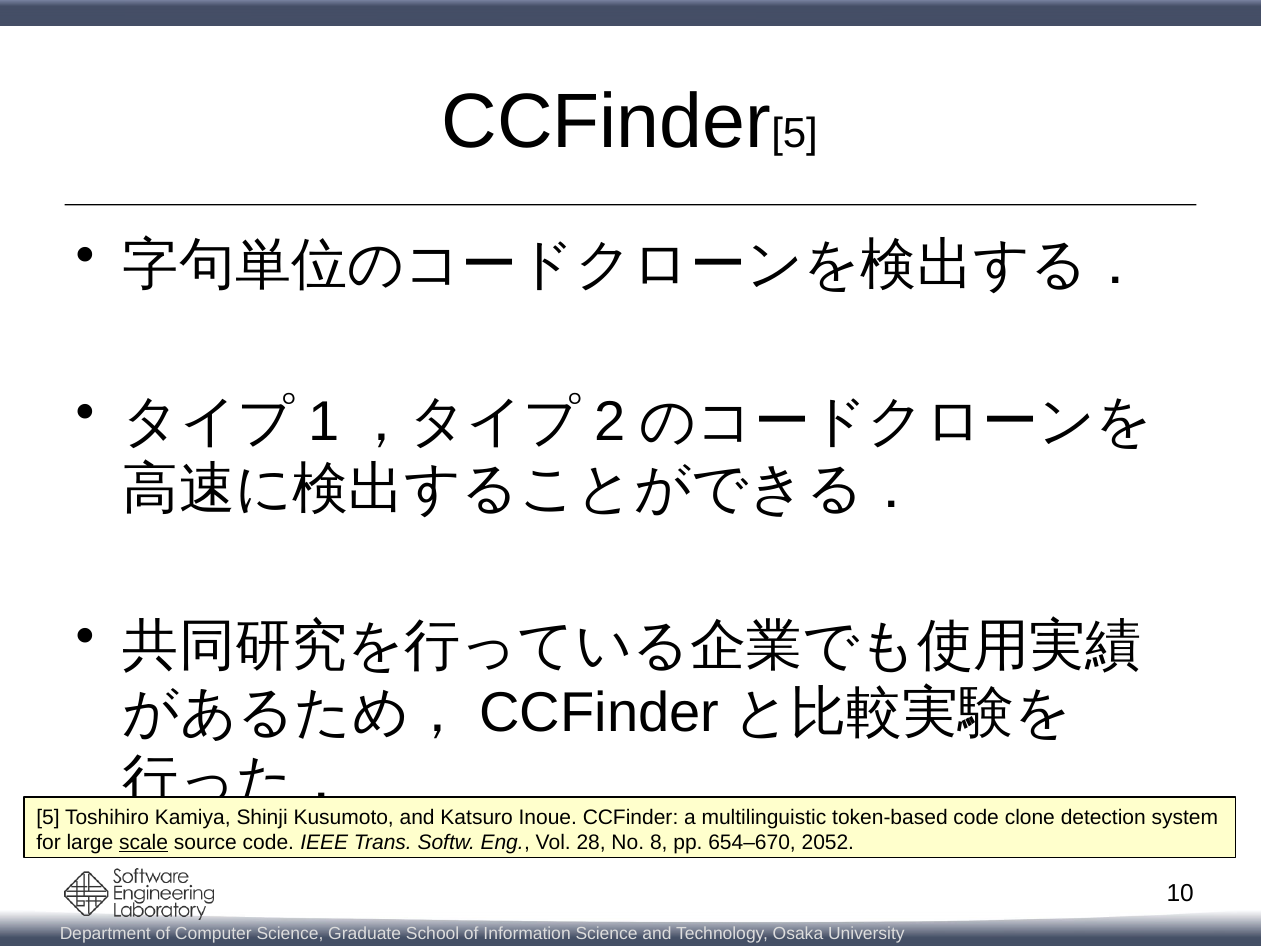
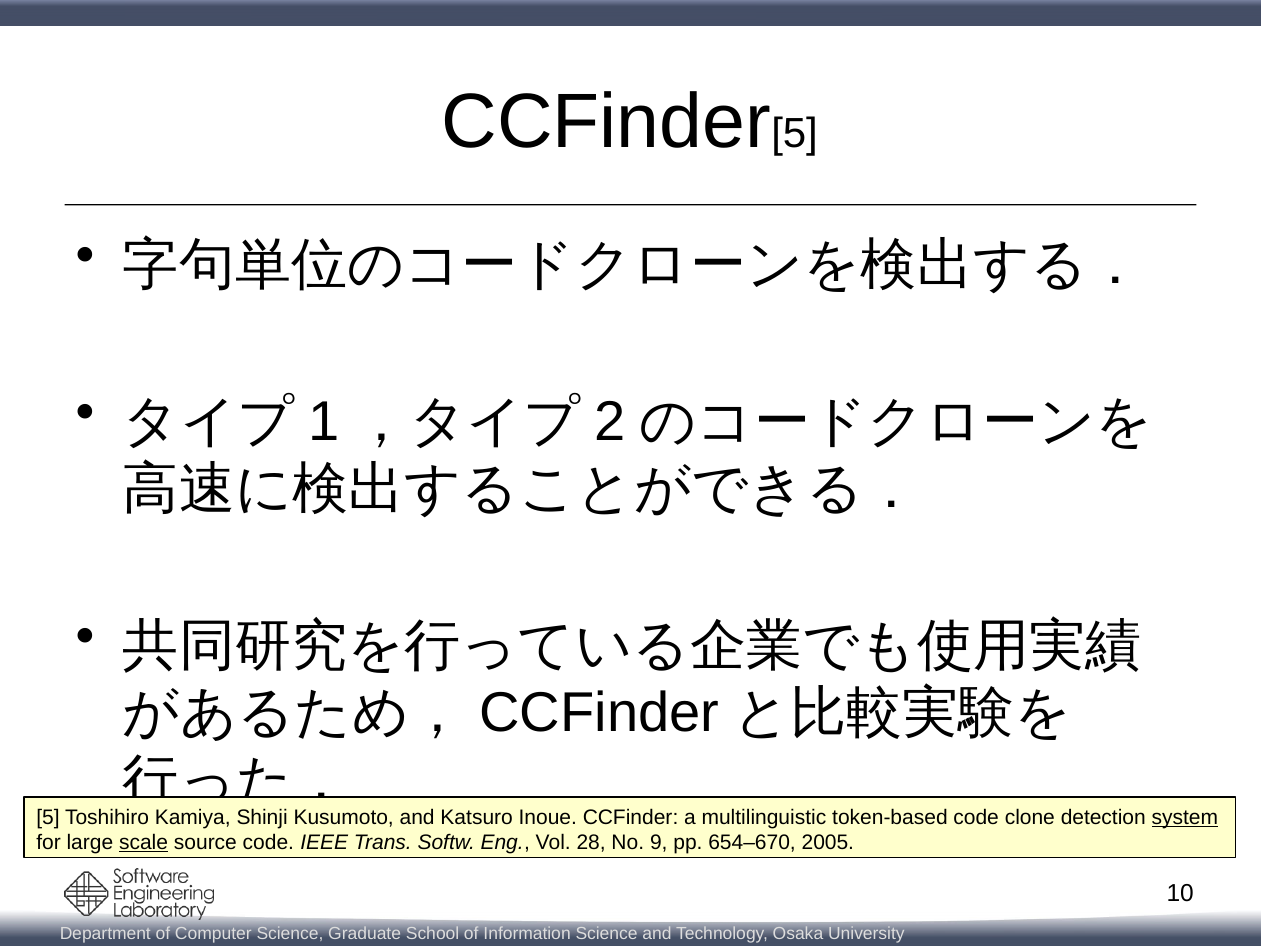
system underline: none -> present (1185, 817)
8: 8 -> 9 (659, 842)
2052: 2052 -> 2005 (828, 842)
